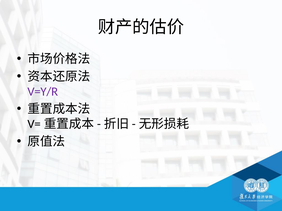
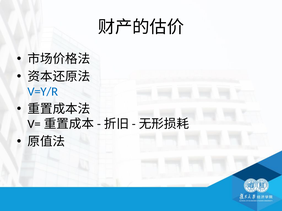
V=Y/R colour: purple -> blue (43, 92)
